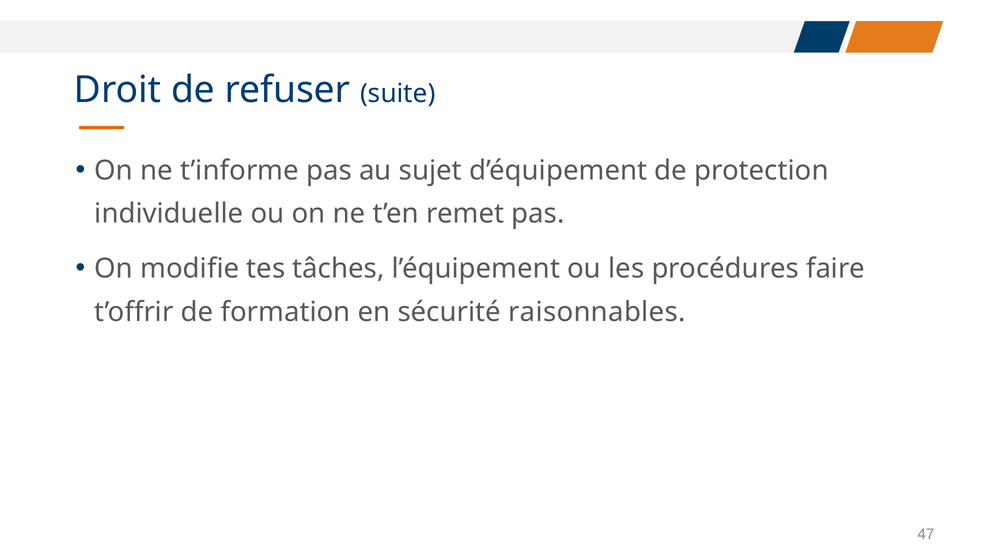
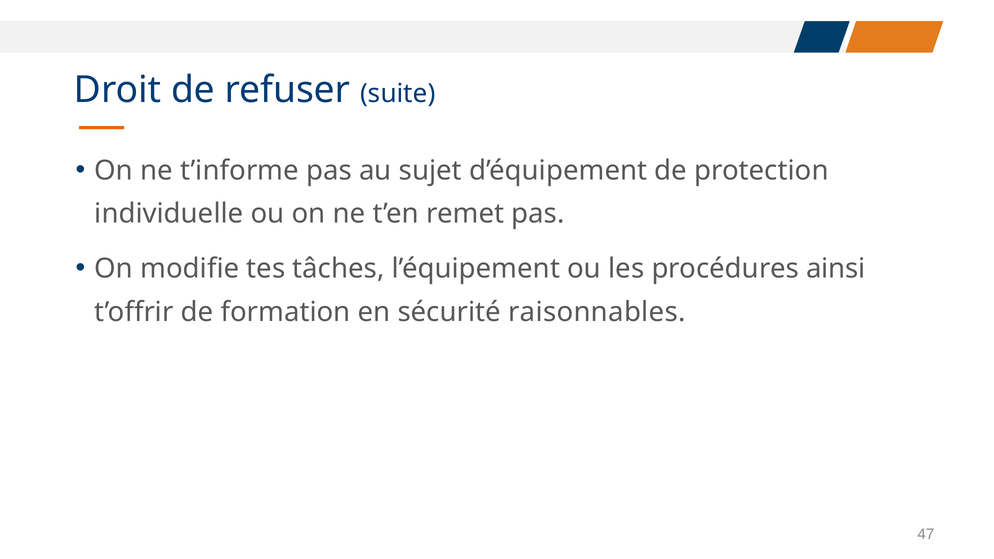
faire: faire -> ainsi (836, 269)
